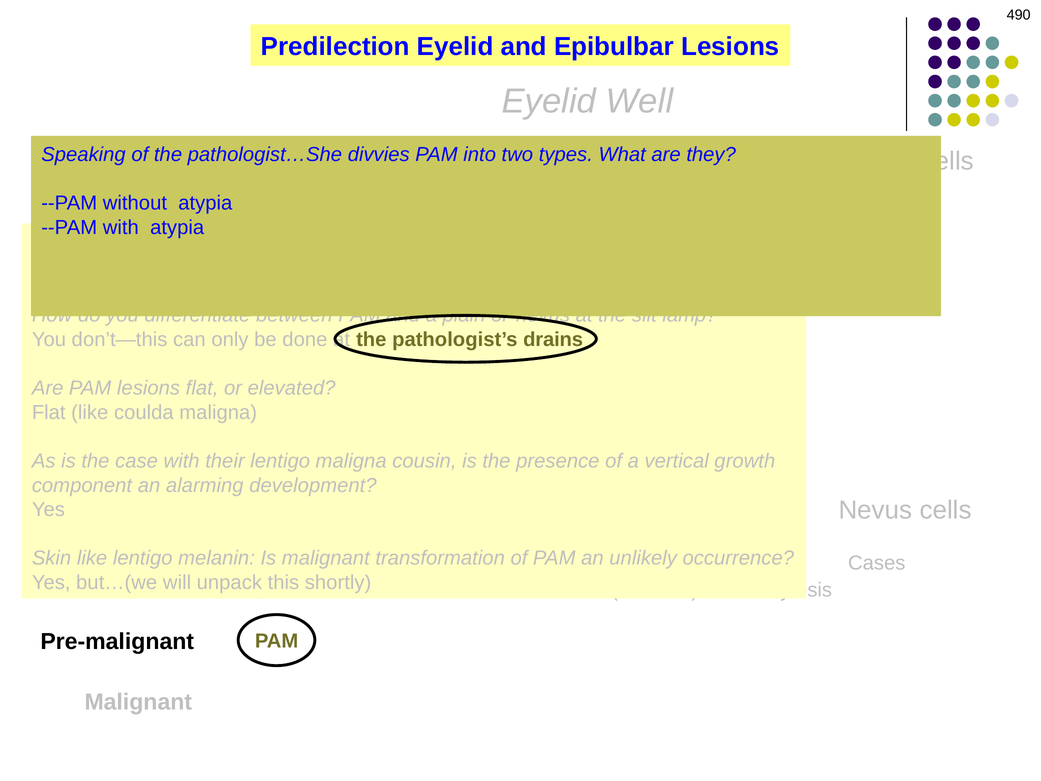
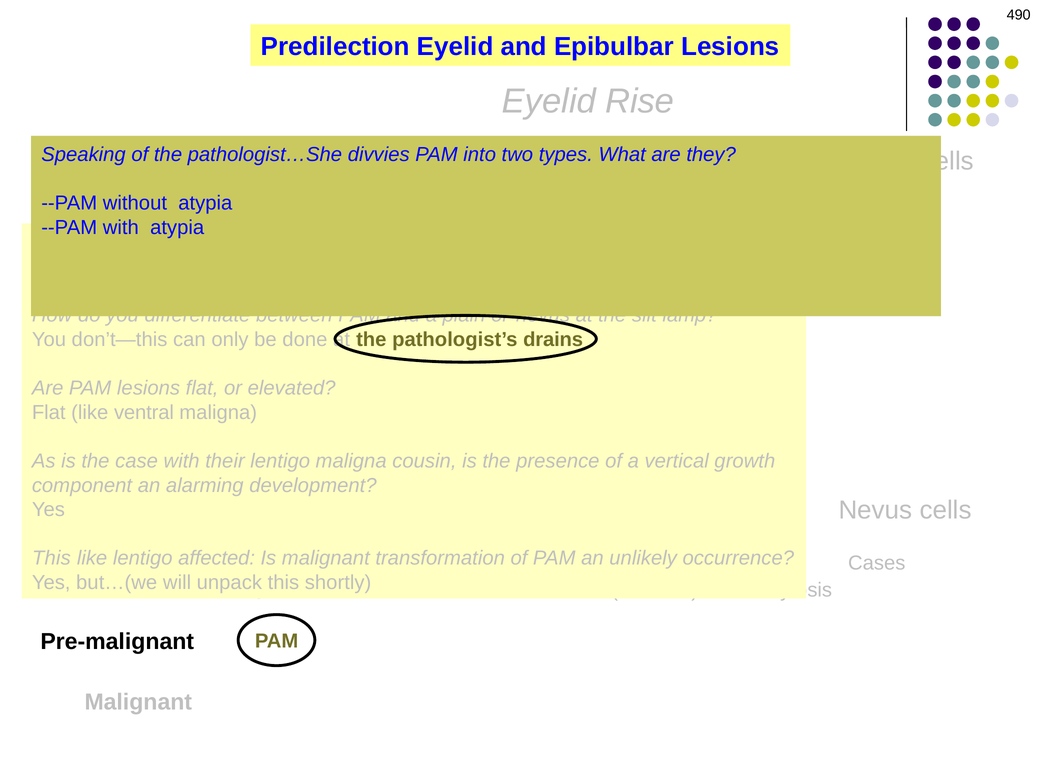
Well: Well -> Rise (640, 101)
coulda: coulda -> ventral (144, 412)
Skin: Skin -> This (51, 558)
melanin: melanin -> affected (217, 558)
